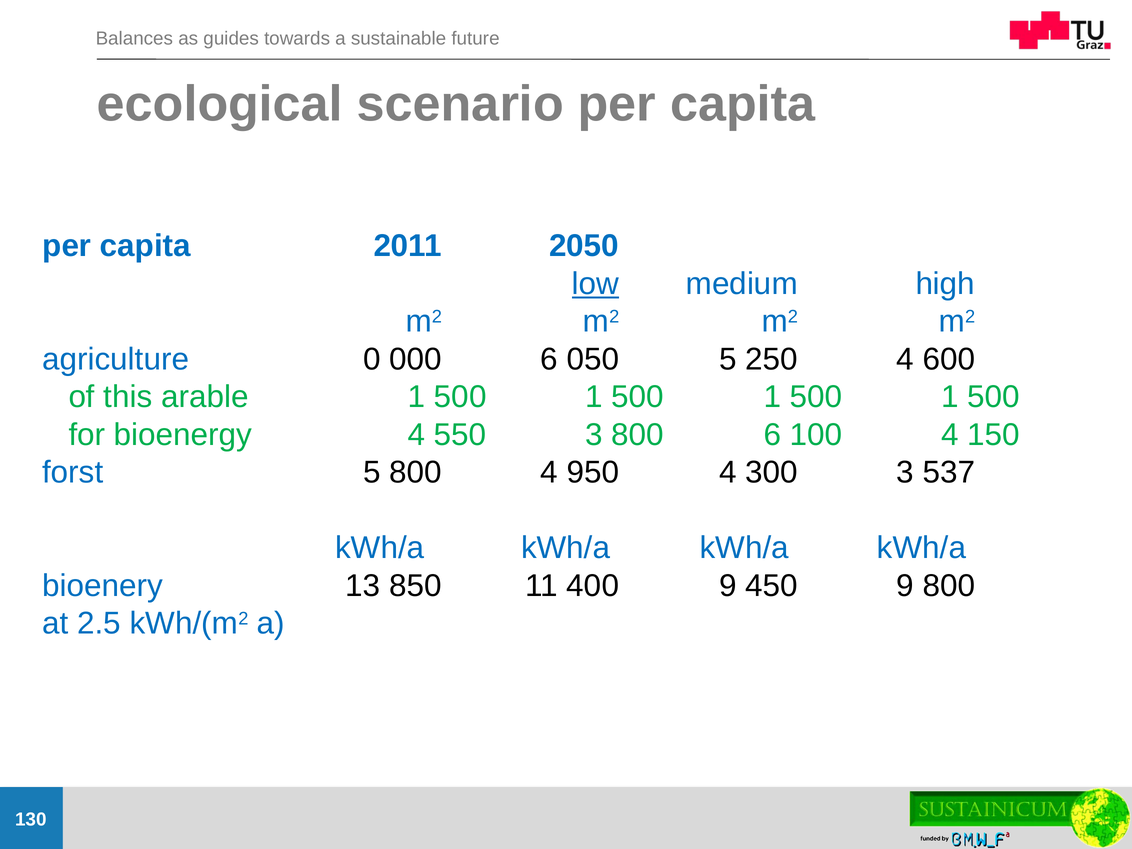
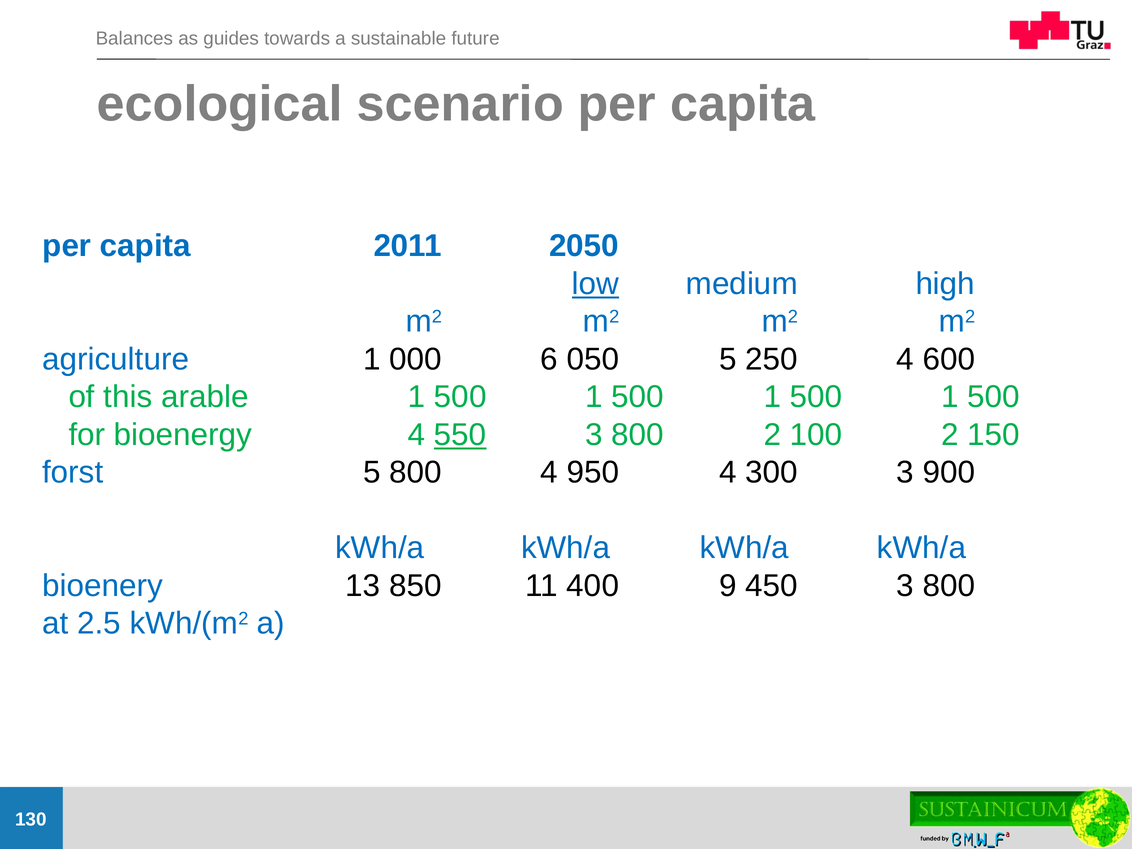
agriculture 0: 0 -> 1 (372, 359)
550 underline: none -> present (460, 435)
800 6: 6 -> 2 (772, 435)
100 4: 4 -> 2 (950, 435)
537: 537 -> 900 (949, 473)
450 9: 9 -> 3 (905, 586)
